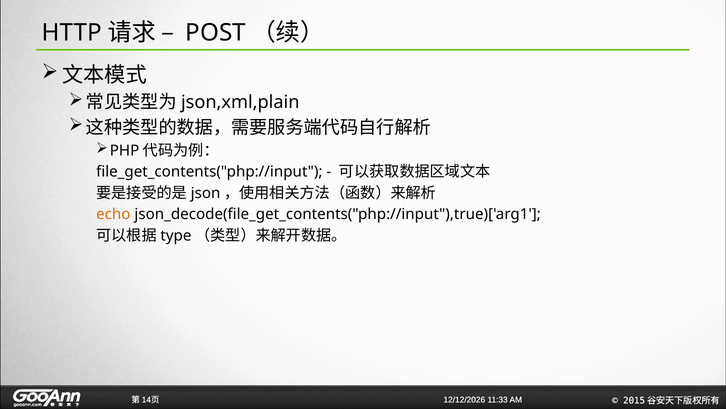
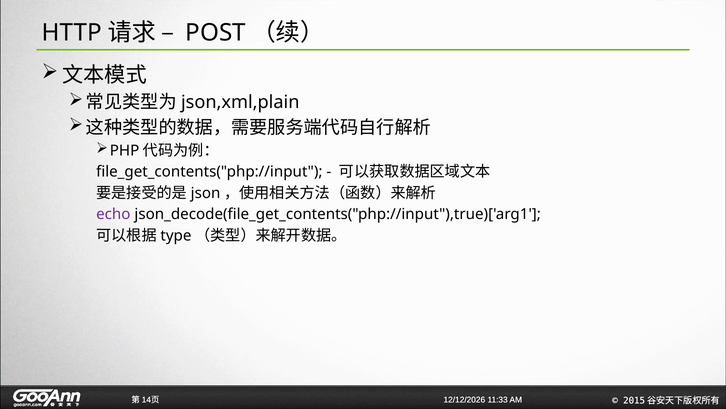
echo colour: orange -> purple (113, 214)
